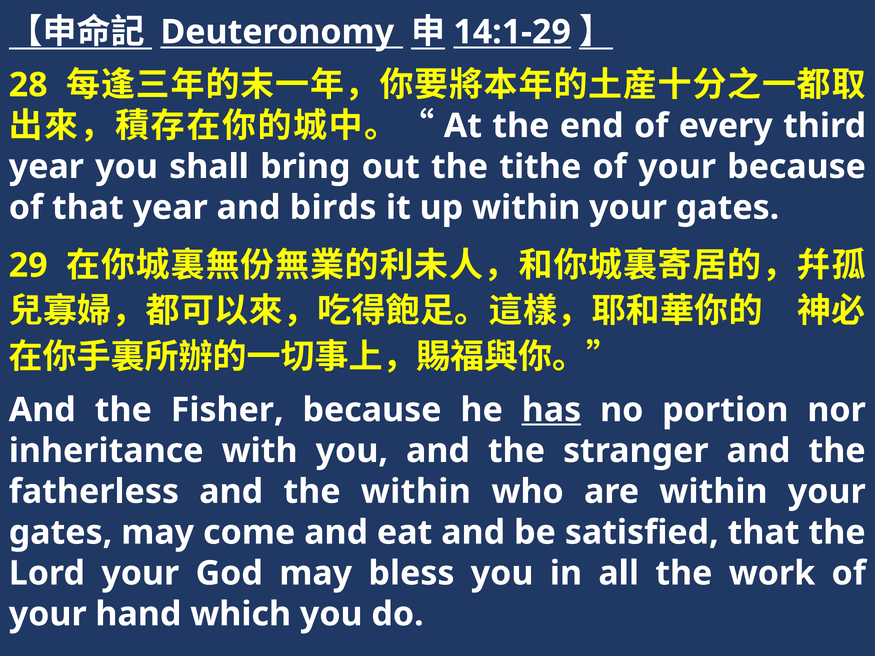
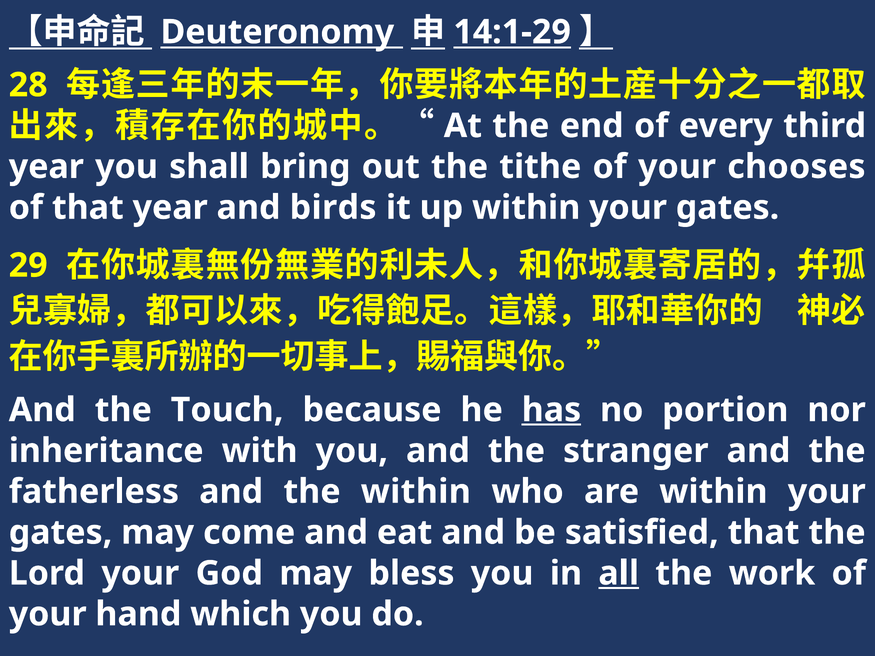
your because: because -> chooses (796, 167)
Fisher: Fisher -> Touch (227, 410)
all underline: none -> present (619, 574)
